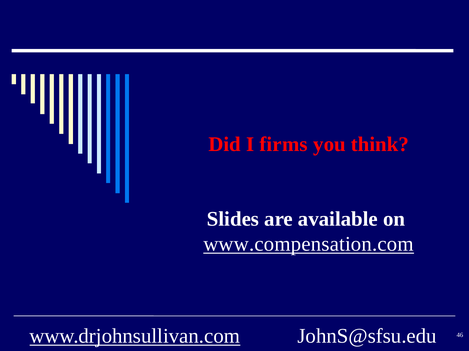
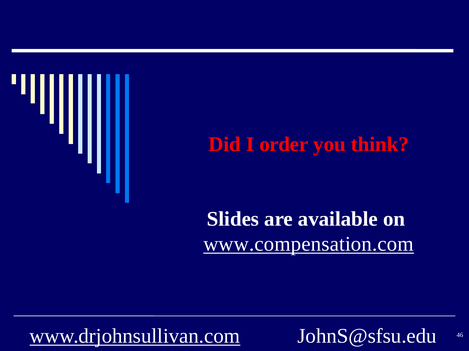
firms: firms -> order (284, 144)
